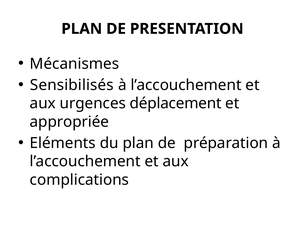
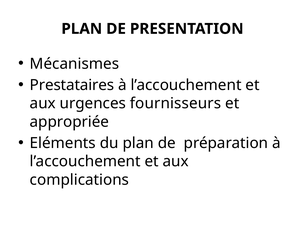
Sensibilisés: Sensibilisés -> Prestataires (72, 85)
déplacement: déplacement -> fournisseurs (176, 103)
